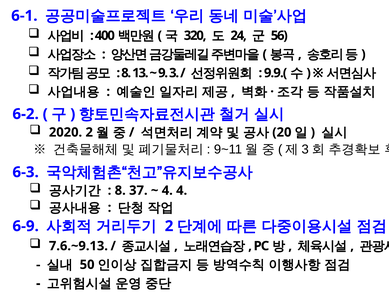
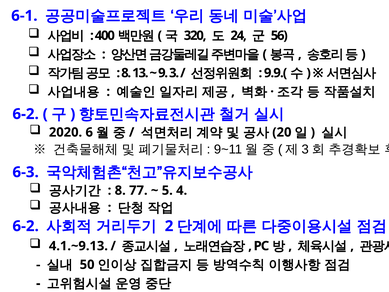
2020 2: 2 -> 6 (89, 132)
37: 37 -> 77 (138, 190)
4: 4 -> 5 (167, 190)
6-9: 6-9 -> 6-2 (26, 226)
7.6.~9.13: 7.6.~9.13 -> 4.1.~9.13 (78, 246)
